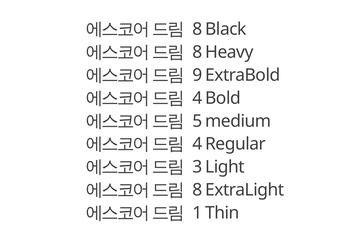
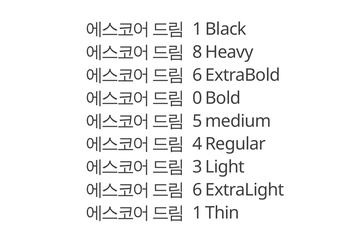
8: 8 -> 1 (197, 29)
9: 9 -> 6 (197, 75)
4: 4 -> 0 (197, 98)
8: 8 -> 6 (197, 190)
